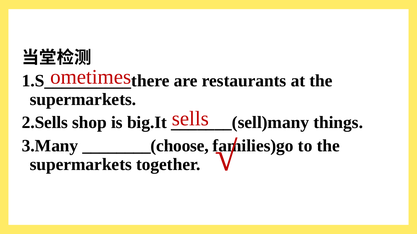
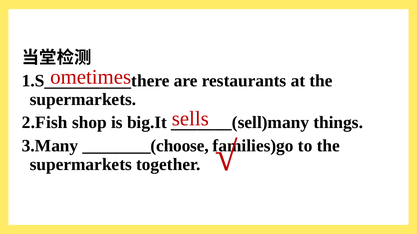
2.Sells: 2.Sells -> 2.Fish (45, 123)
